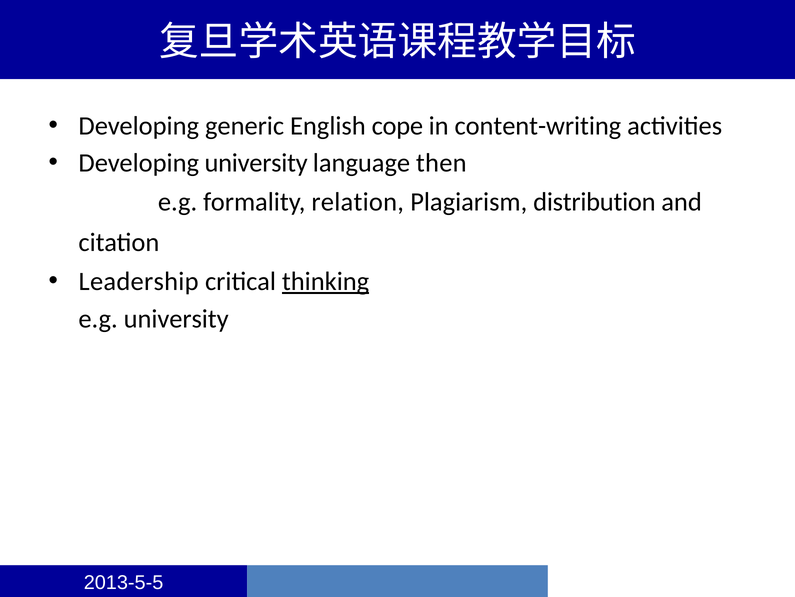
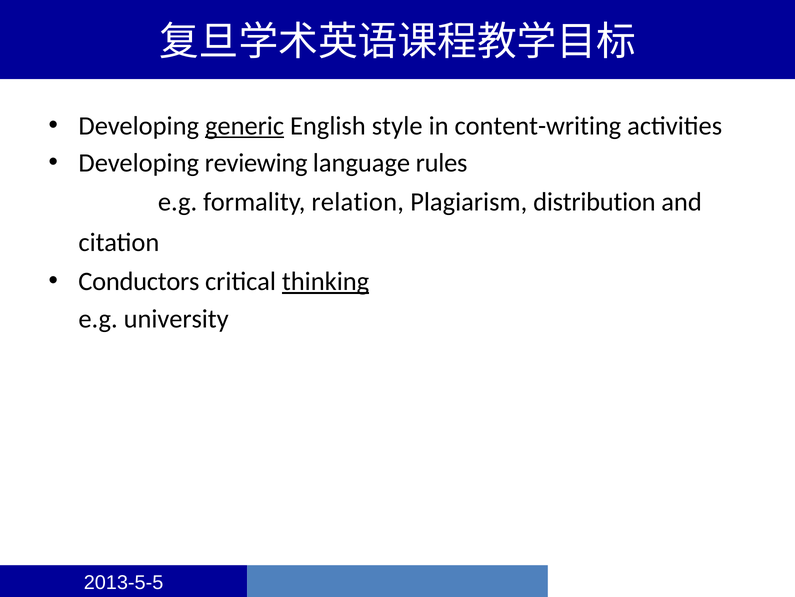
generic underline: none -> present (245, 126)
cope: cope -> style (397, 126)
Developing university: university -> reviewing (256, 163)
then: then -> rules (442, 163)
Leadership: Leadership -> Conductors (139, 281)
